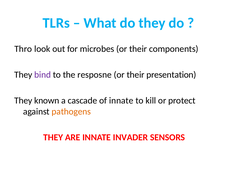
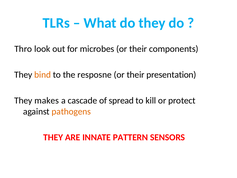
bind colour: purple -> orange (43, 75)
known: known -> makes (47, 100)
of innate: innate -> spread (121, 100)
INVADER: INVADER -> PATTERN (130, 137)
